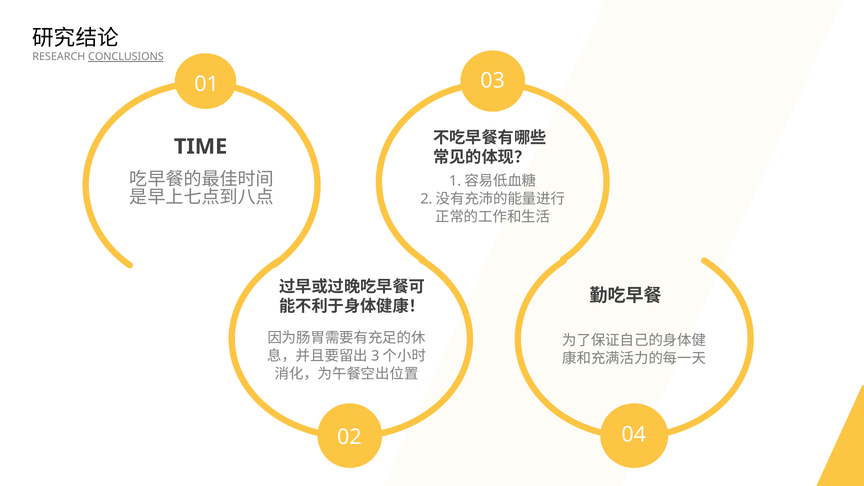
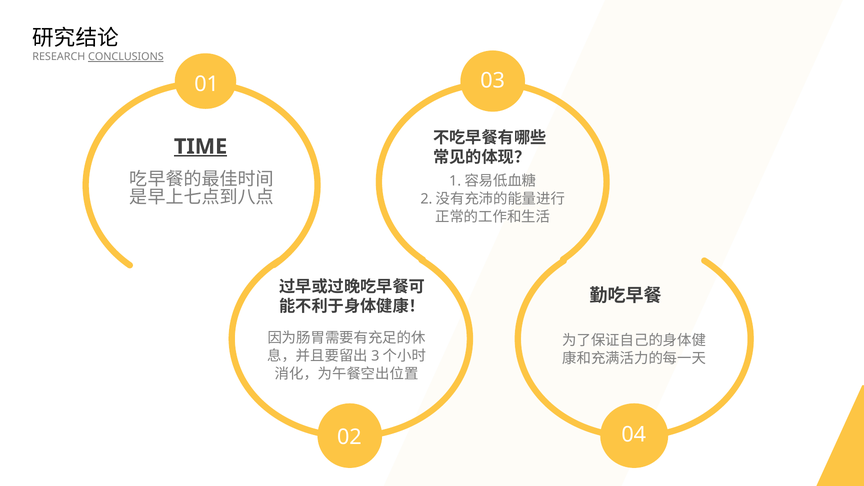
TIME underline: none -> present (201, 147)
